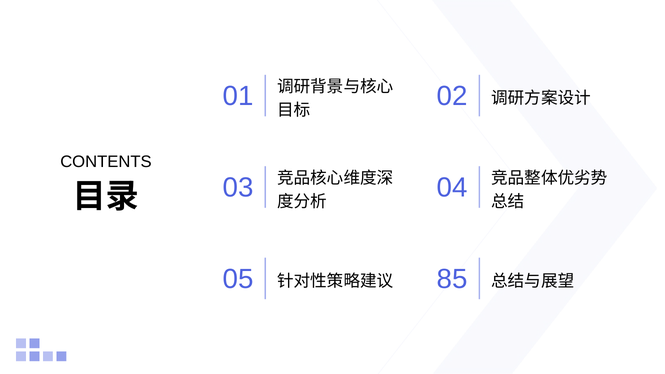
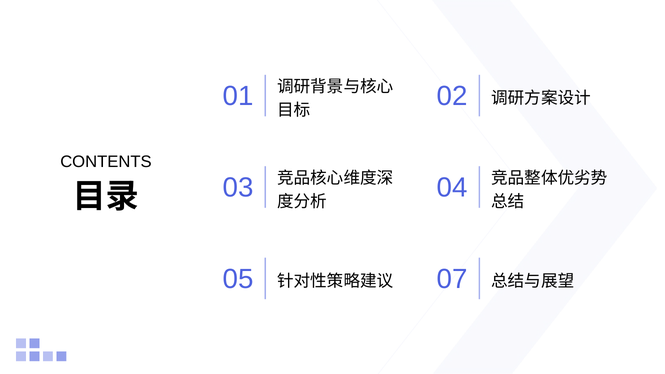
85: 85 -> 07 (452, 279)
